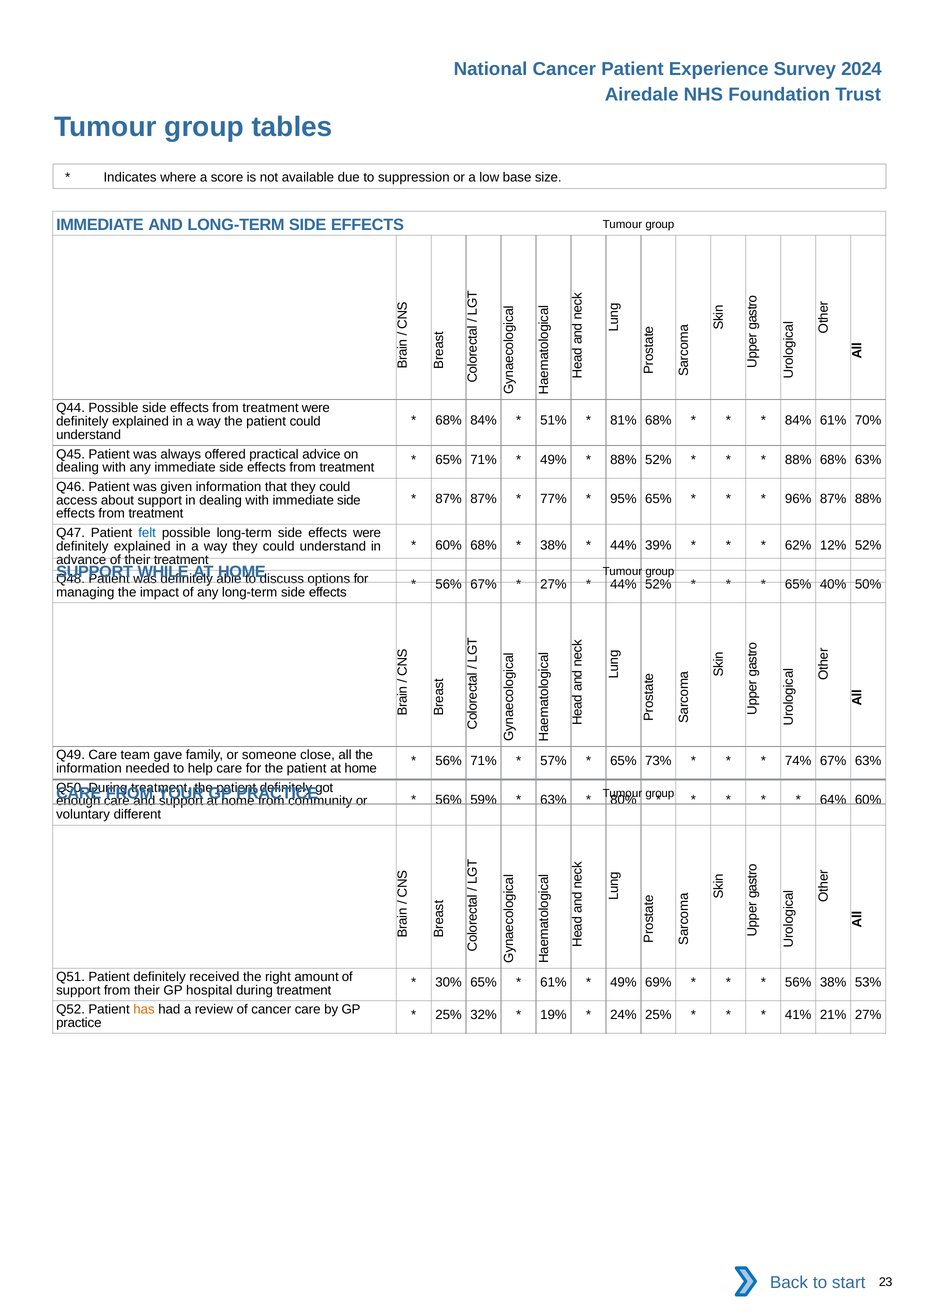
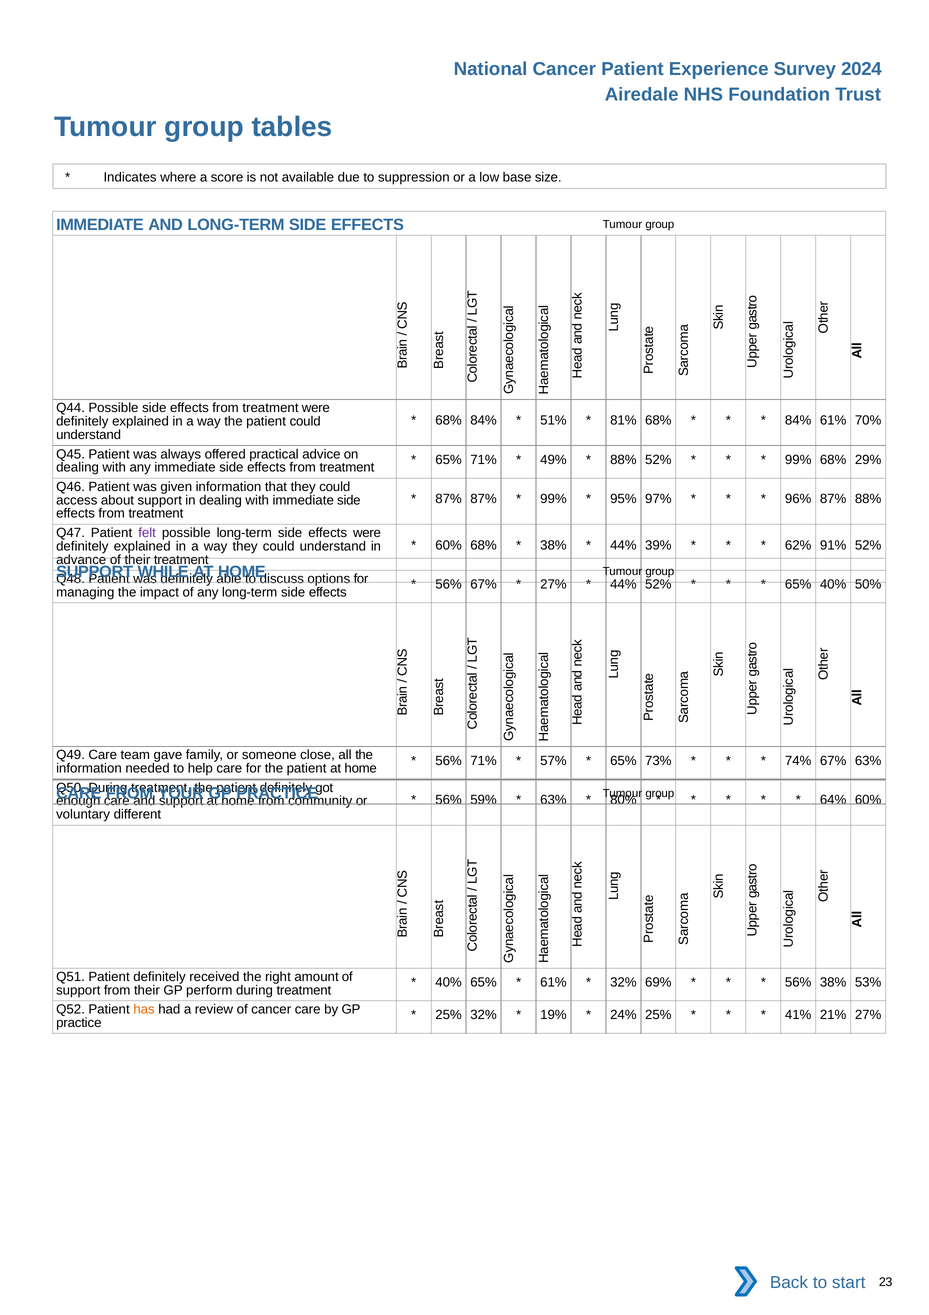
88%: 88% -> 99% (798, 460)
68% 63%: 63% -> 29% (868, 460)
77%: 77% -> 99% (553, 499)
95% 65%: 65% -> 97% (658, 499)
felt colour: blue -> purple (147, 533)
12%: 12% -> 91% (833, 545)
30%: 30% -> 40% (449, 982)
49%: 49% -> 32% (623, 982)
hospital: hospital -> perform (209, 990)
